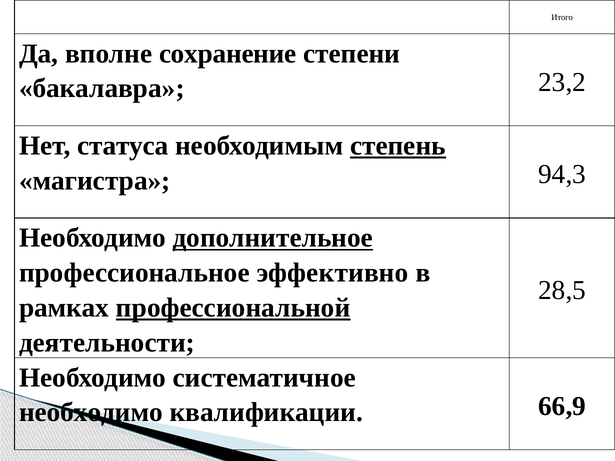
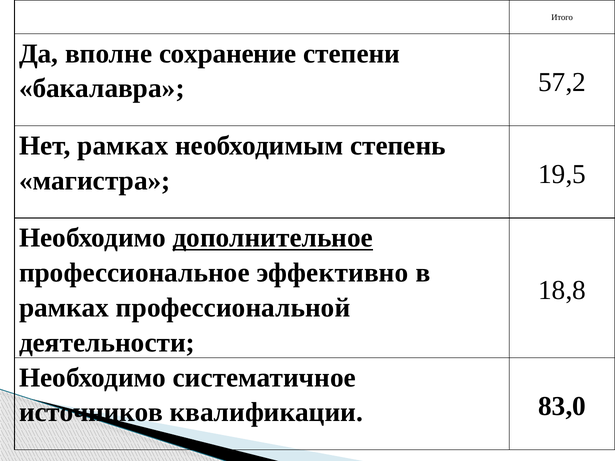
23,2: 23,2 -> 57,2 (562, 82)
Нет статуса: статуса -> рамках (123, 146)
степень underline: present -> none (398, 146)
94,3: 94,3 -> 19,5 (562, 174)
28,5: 28,5 -> 18,8 (562, 290)
профессиональной underline: present -> none (233, 308)
необходимо: необходимо -> источников (91, 413)
66,9: 66,9 -> 83,0 (562, 406)
